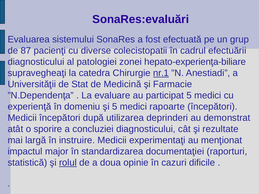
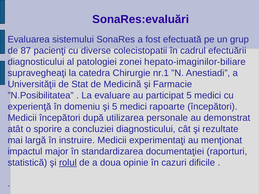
hepato-experienţa-biliare: hepato-experienţa-biliare -> hepato-imaginilor-biliare (195, 62)
nr.1 underline: present -> none (161, 73)
”N.Dependenţa: ”N.Dependenţa -> ”N.Posibilitatea (41, 96)
deprinderi: deprinderi -> personale (167, 118)
